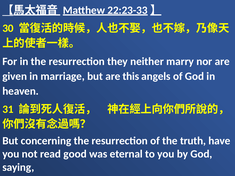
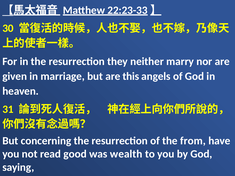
truth: truth -> from (193, 141)
eternal: eternal -> wealth (126, 154)
